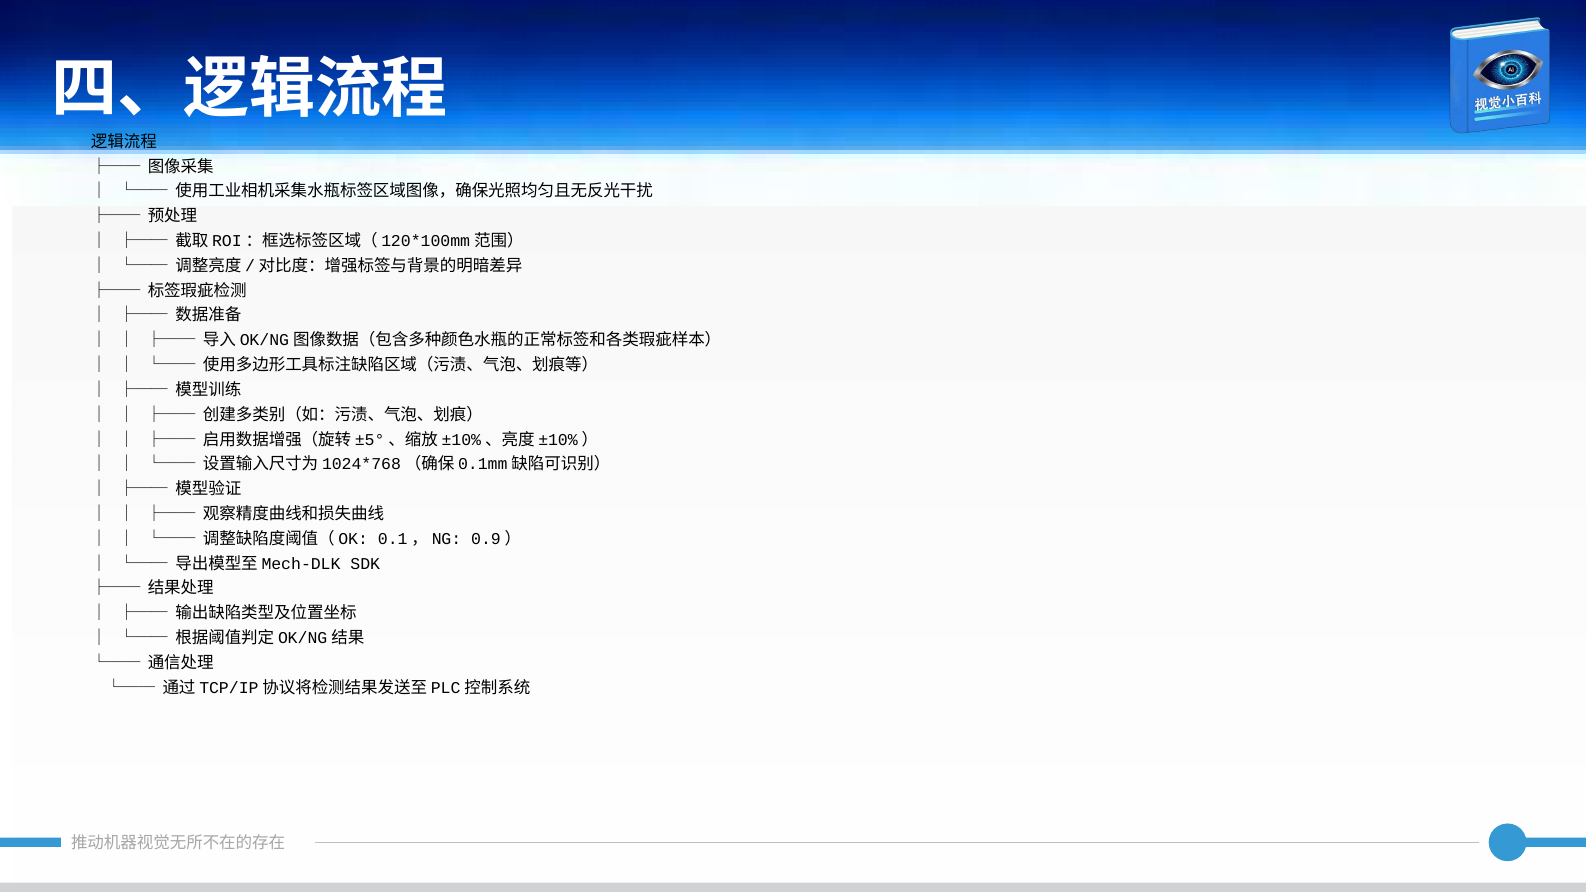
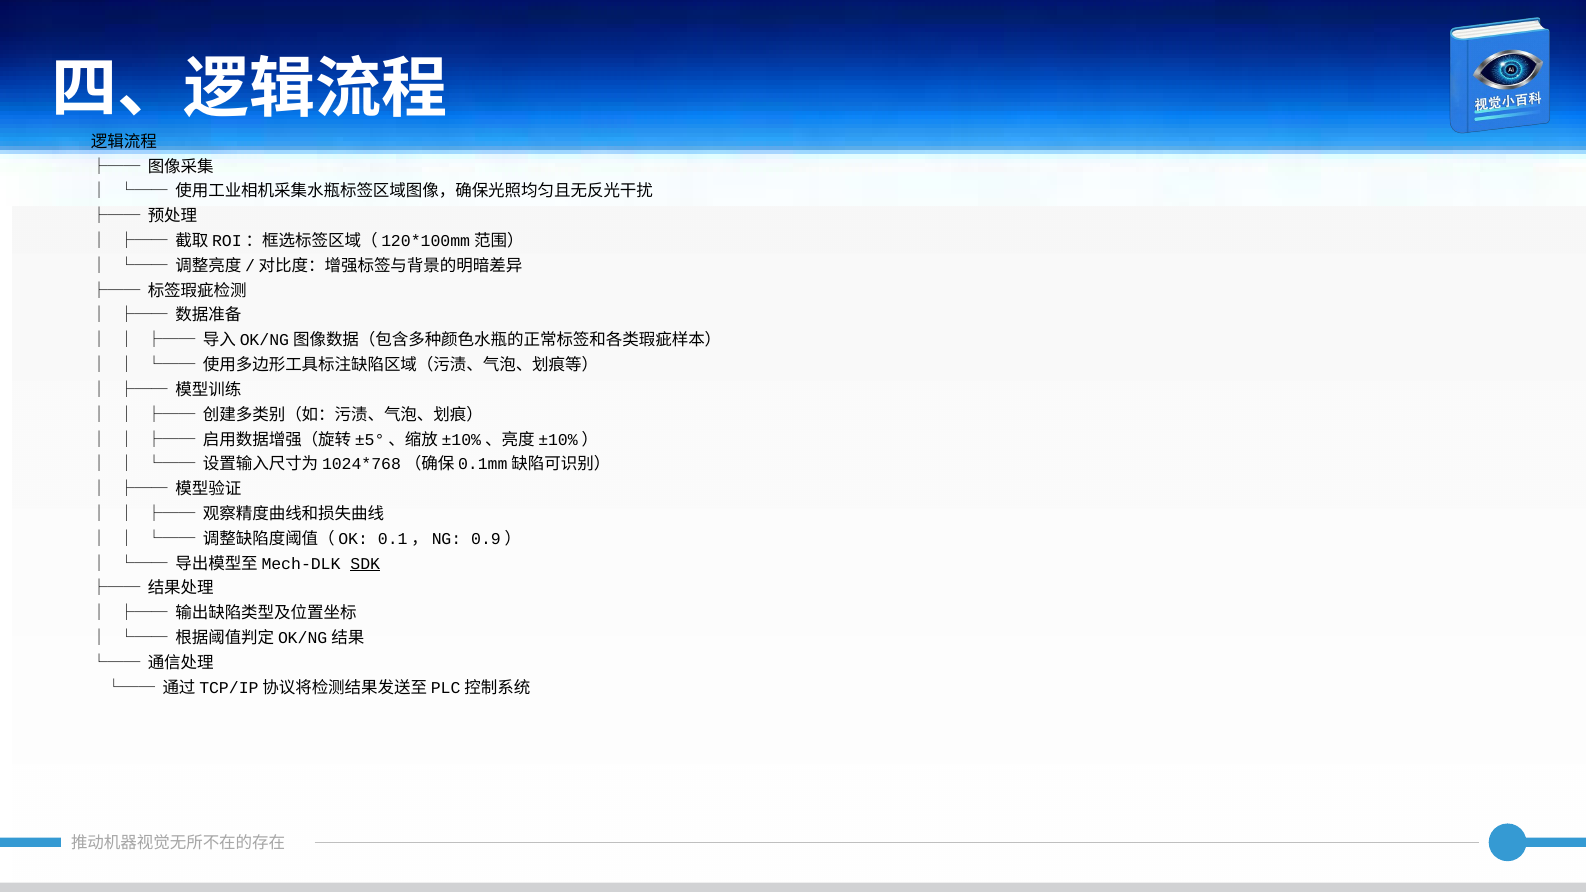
SDK underline: none -> present (365, 564)
